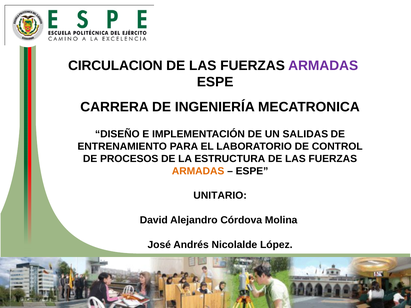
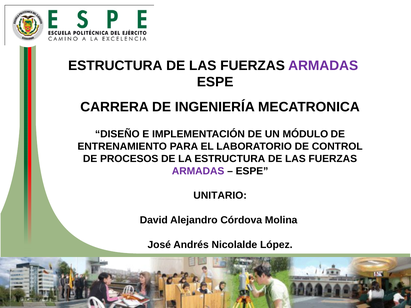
CIRCULACION: CIRCULACION -> ESTRUCTURA (115, 66)
SALIDAS: SALIDAS -> MÓDULO (305, 134)
ARMADAS colour: orange -> purple (198, 171)
